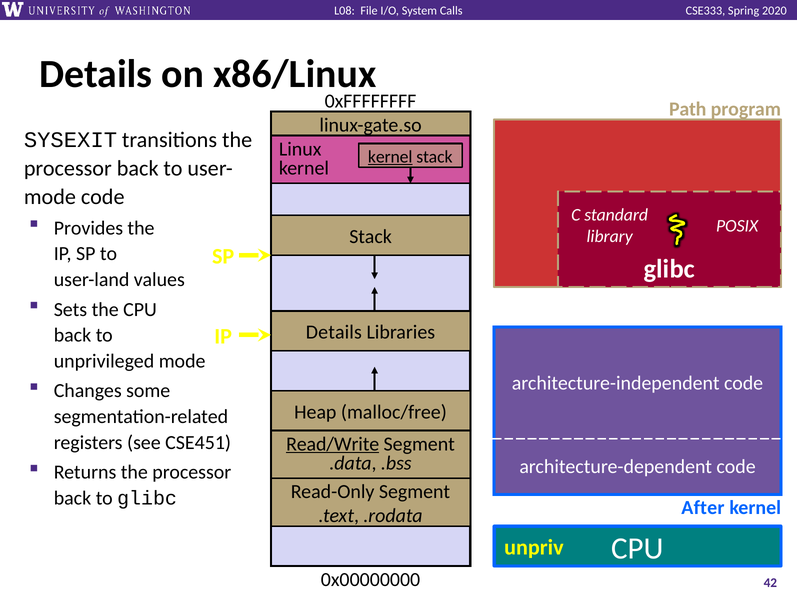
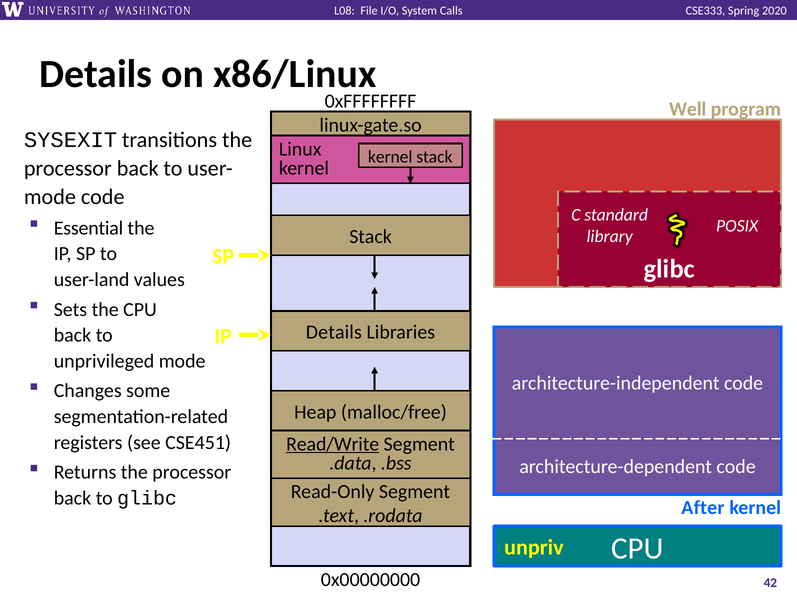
Path: Path -> Well (688, 109)
kernel underline: present -> none (390, 157)
Provides: Provides -> Essential (89, 228)
